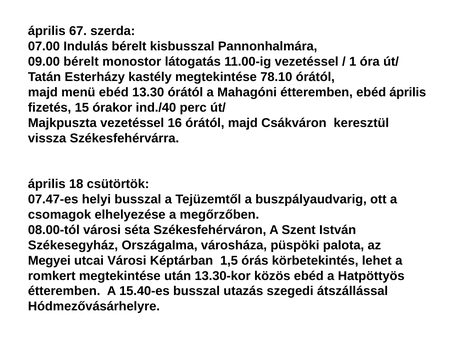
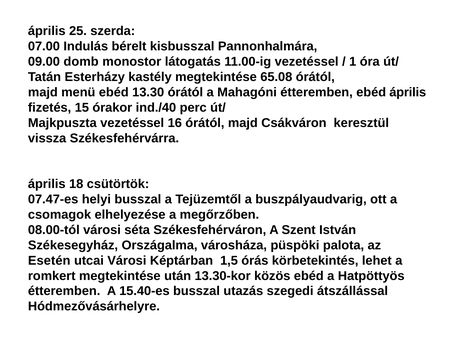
67: 67 -> 25 (78, 31)
09.00 bérelt: bérelt -> domb (81, 62)
78.10: 78.10 -> 65.08 (276, 77)
Megyei: Megyei -> Esetén (49, 261)
